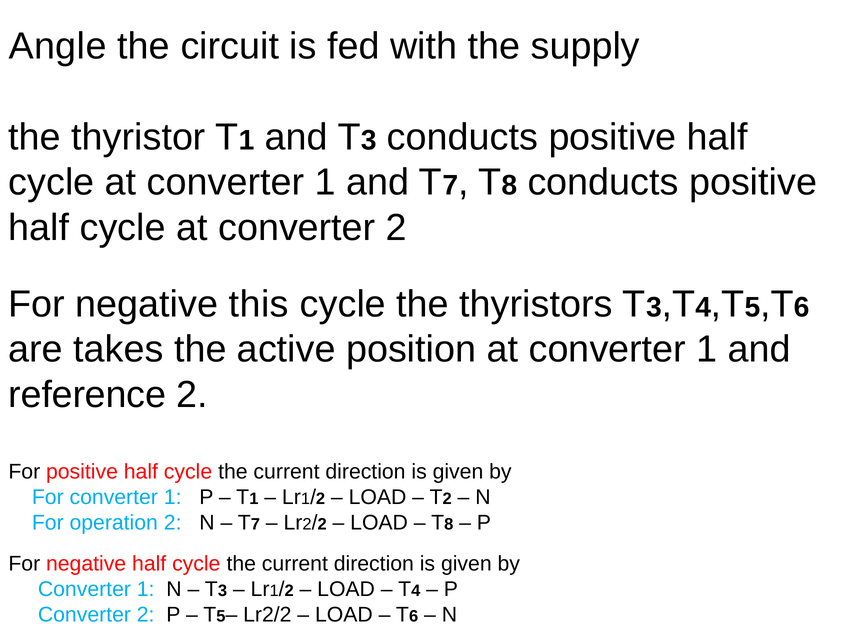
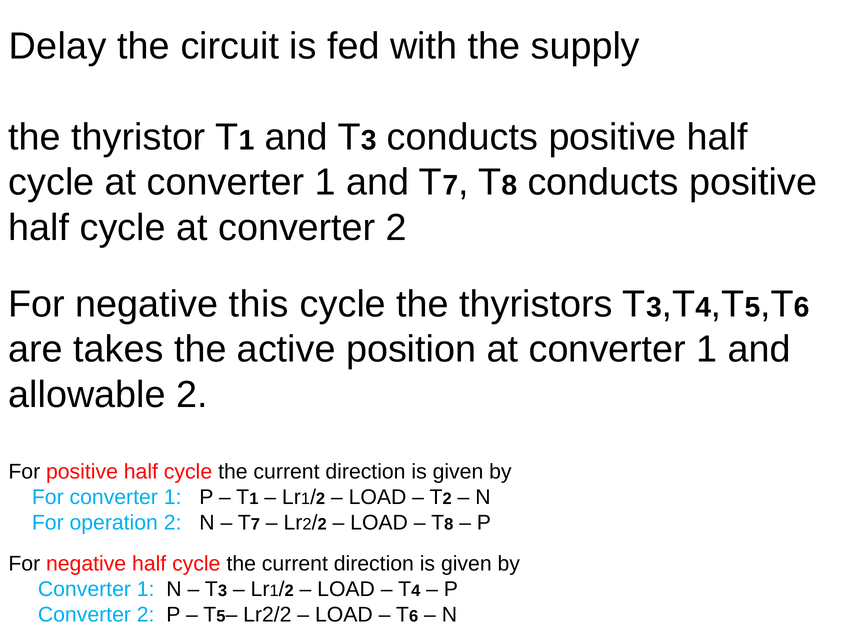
Angle: Angle -> Delay (58, 46)
reference: reference -> allowable (87, 395)
